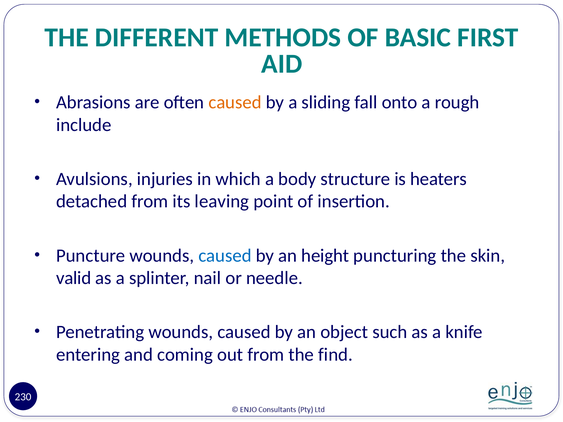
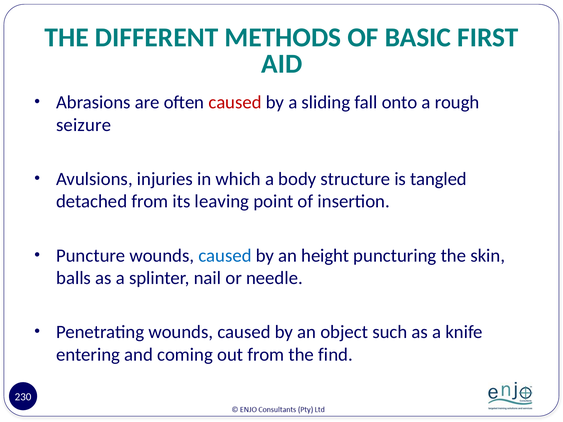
caused colour: orange -> red (235, 102)
include: include -> seizure (84, 125)
heaters: heaters -> tangled (438, 179)
valid: valid -> balls (74, 278)
